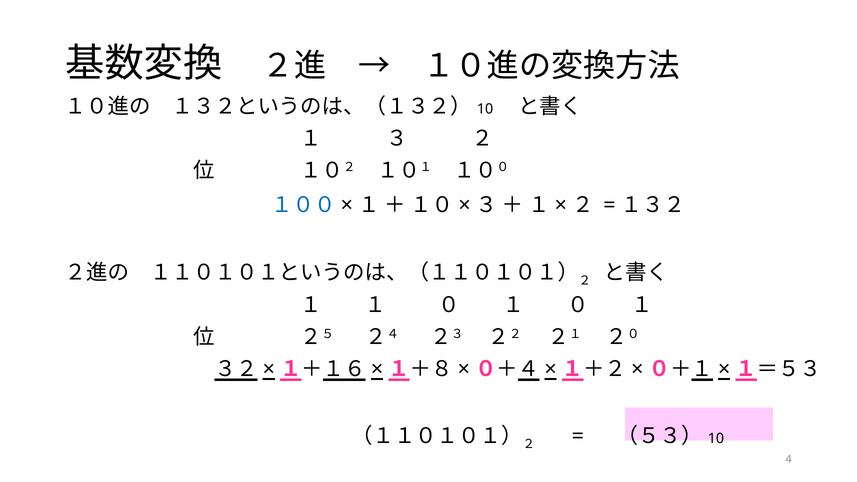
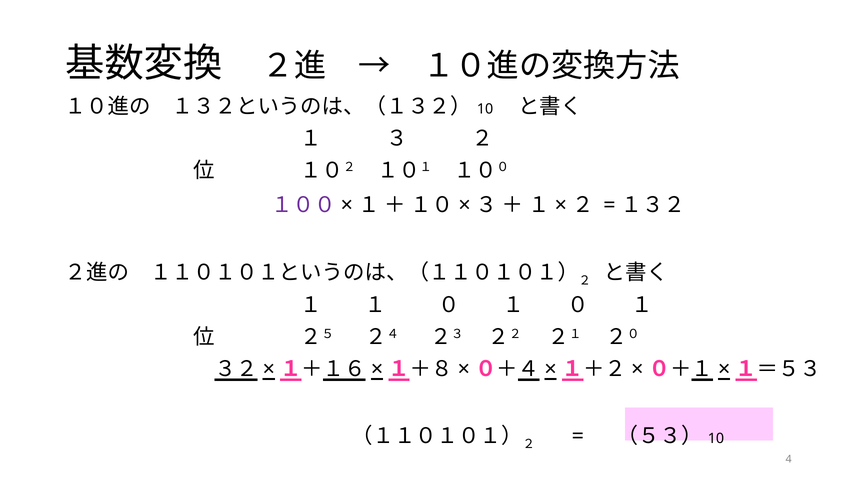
１００ colour: blue -> purple (303, 205)
